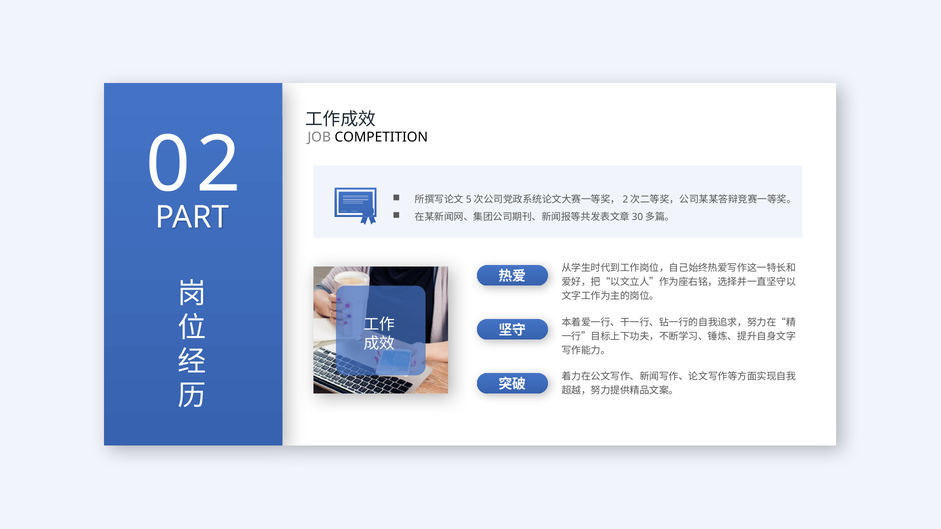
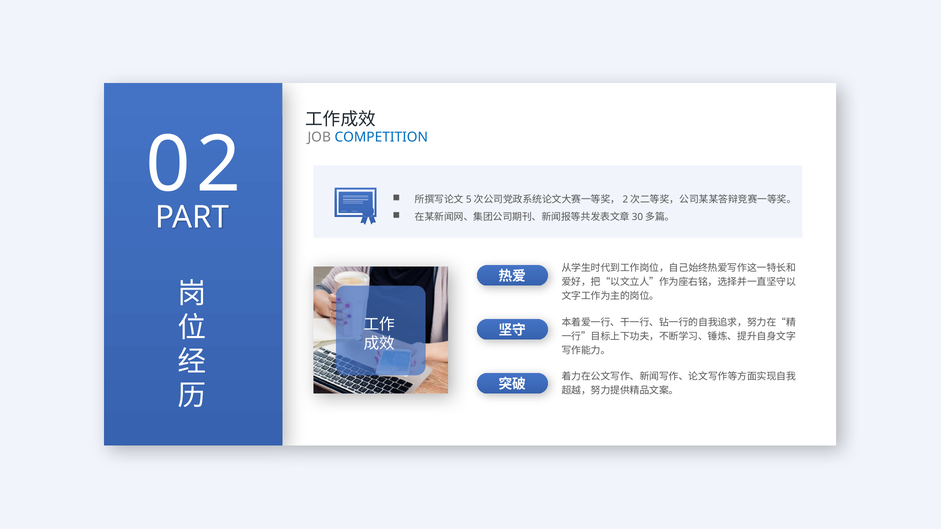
COMPETITION colour: black -> blue (381, 137)
